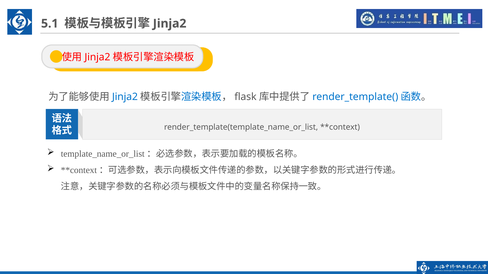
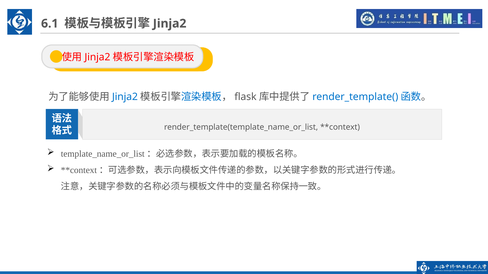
5.1: 5.1 -> 6.1 (50, 24)
